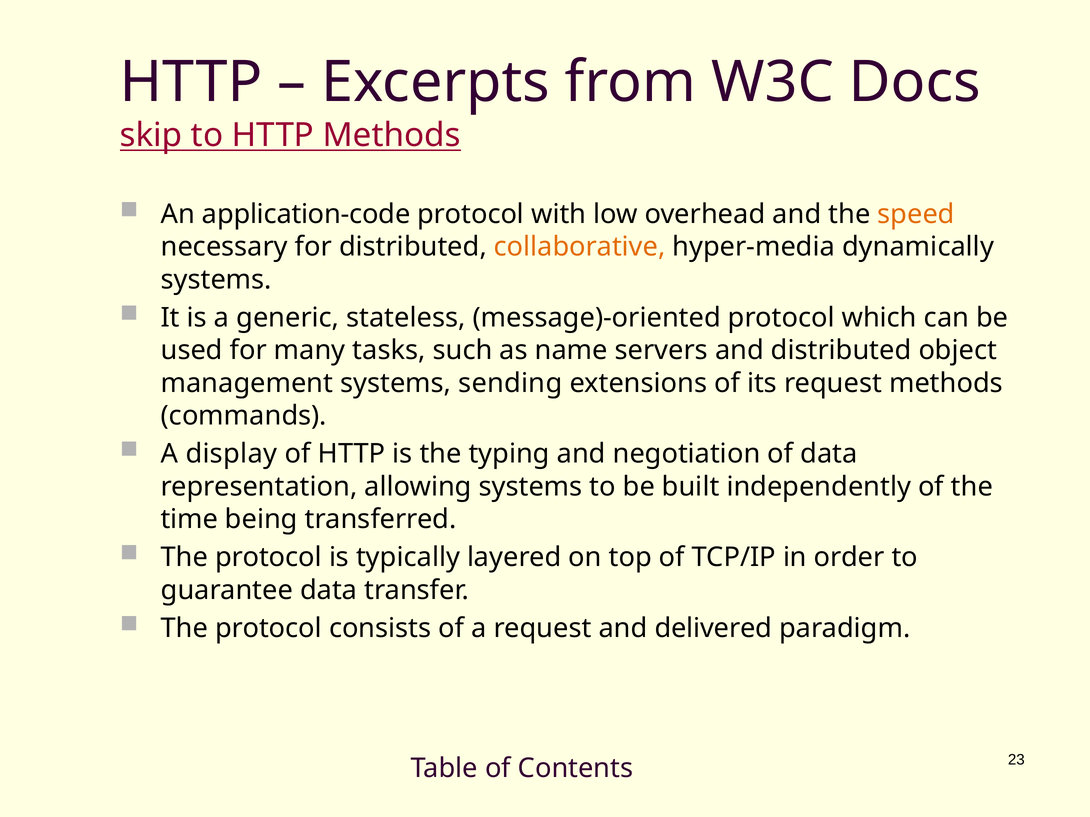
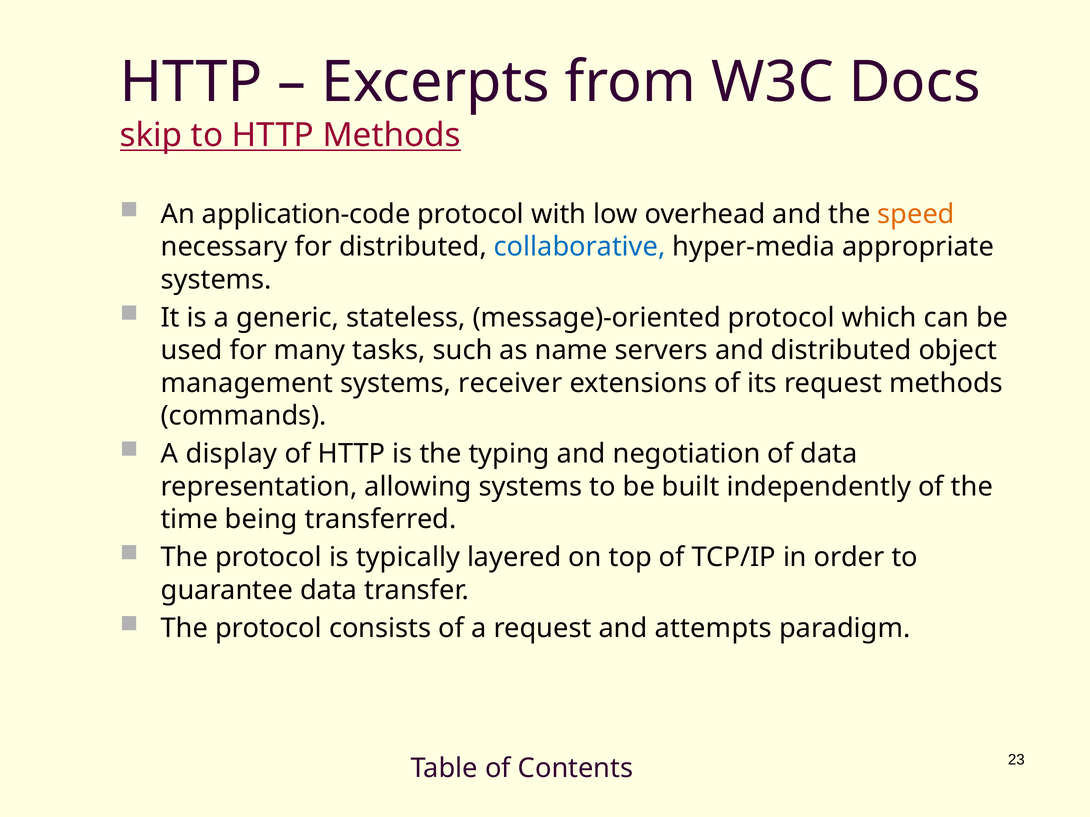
collaborative colour: orange -> blue (580, 247)
dynamically: dynamically -> appropriate (918, 247)
sending: sending -> receiver (510, 383)
delivered: delivered -> attempts (713, 629)
